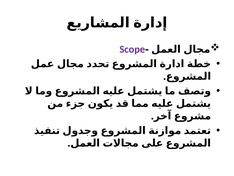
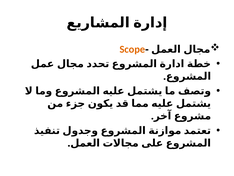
Scope colour: purple -> orange (132, 49)
